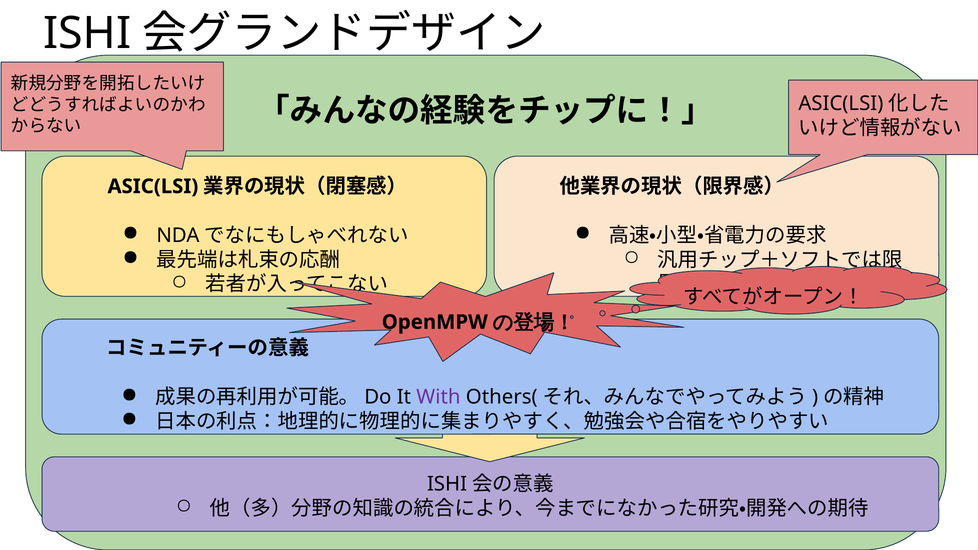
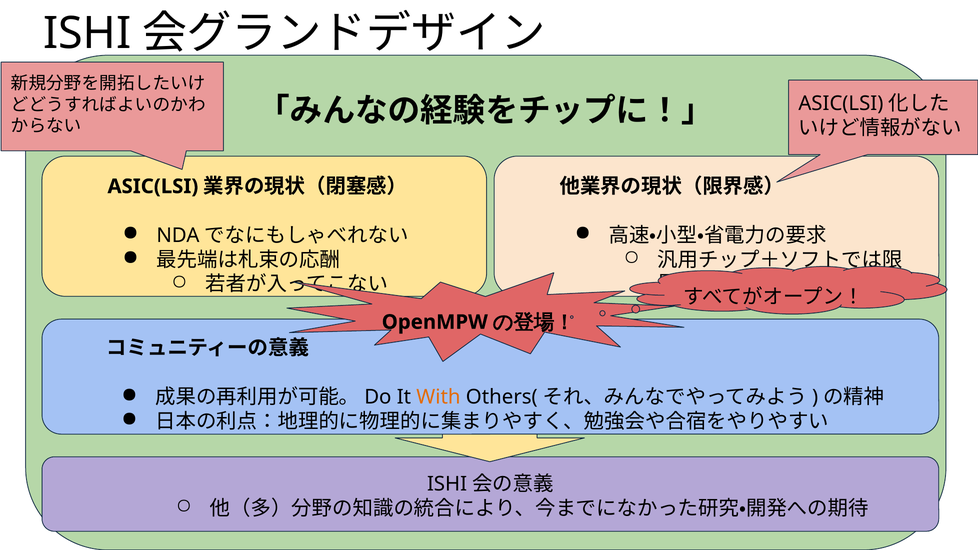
With colour: purple -> orange (438, 397)
